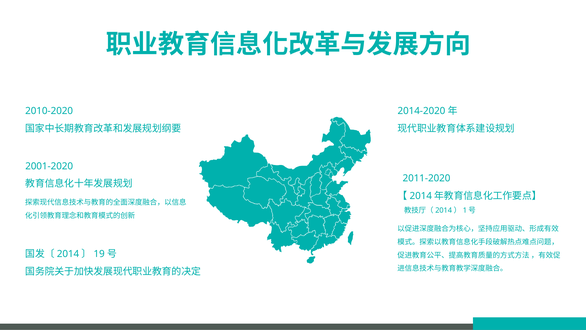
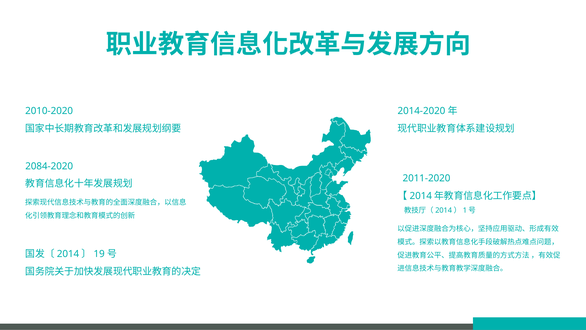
2001-2020: 2001-2020 -> 2084-2020 (49, 166)
